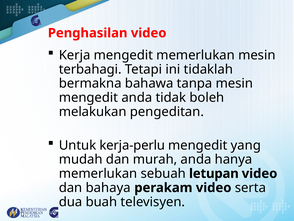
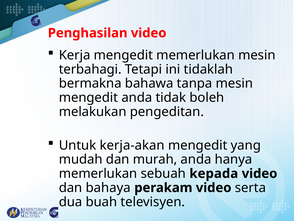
kerja-perlu: kerja-perlu -> kerja-akan (132, 145)
letupan: letupan -> kepada (214, 173)
